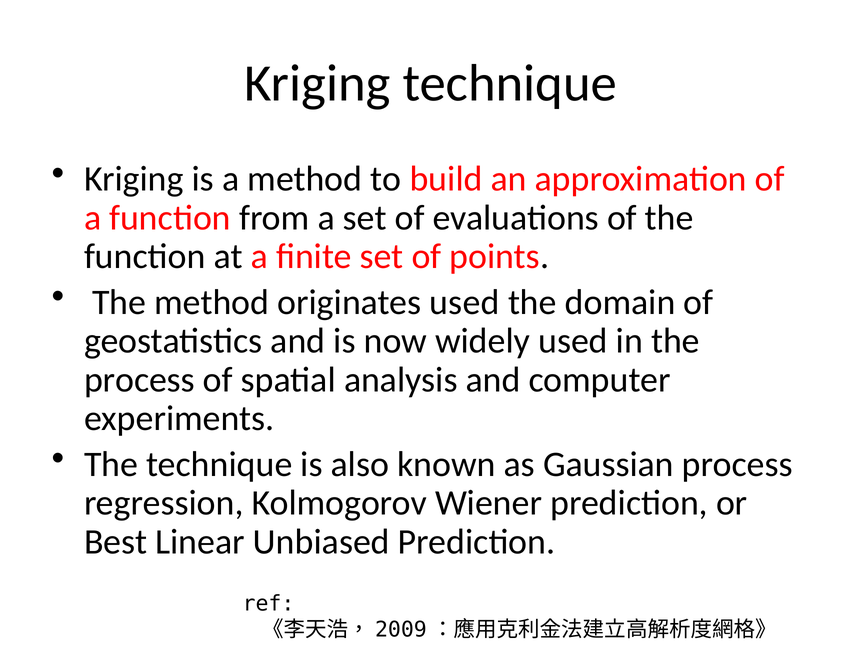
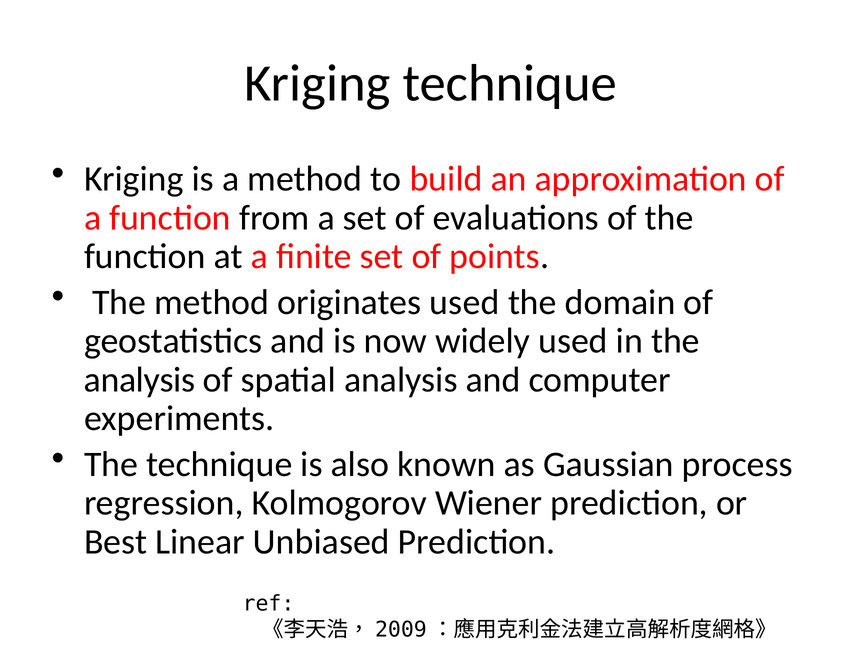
process: process -> analysis (140, 380)
